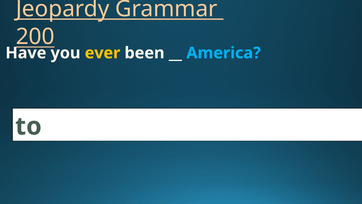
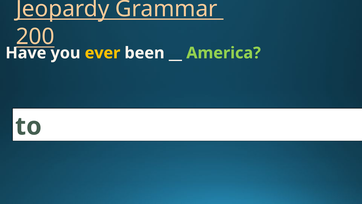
America colour: light blue -> light green (224, 53)
